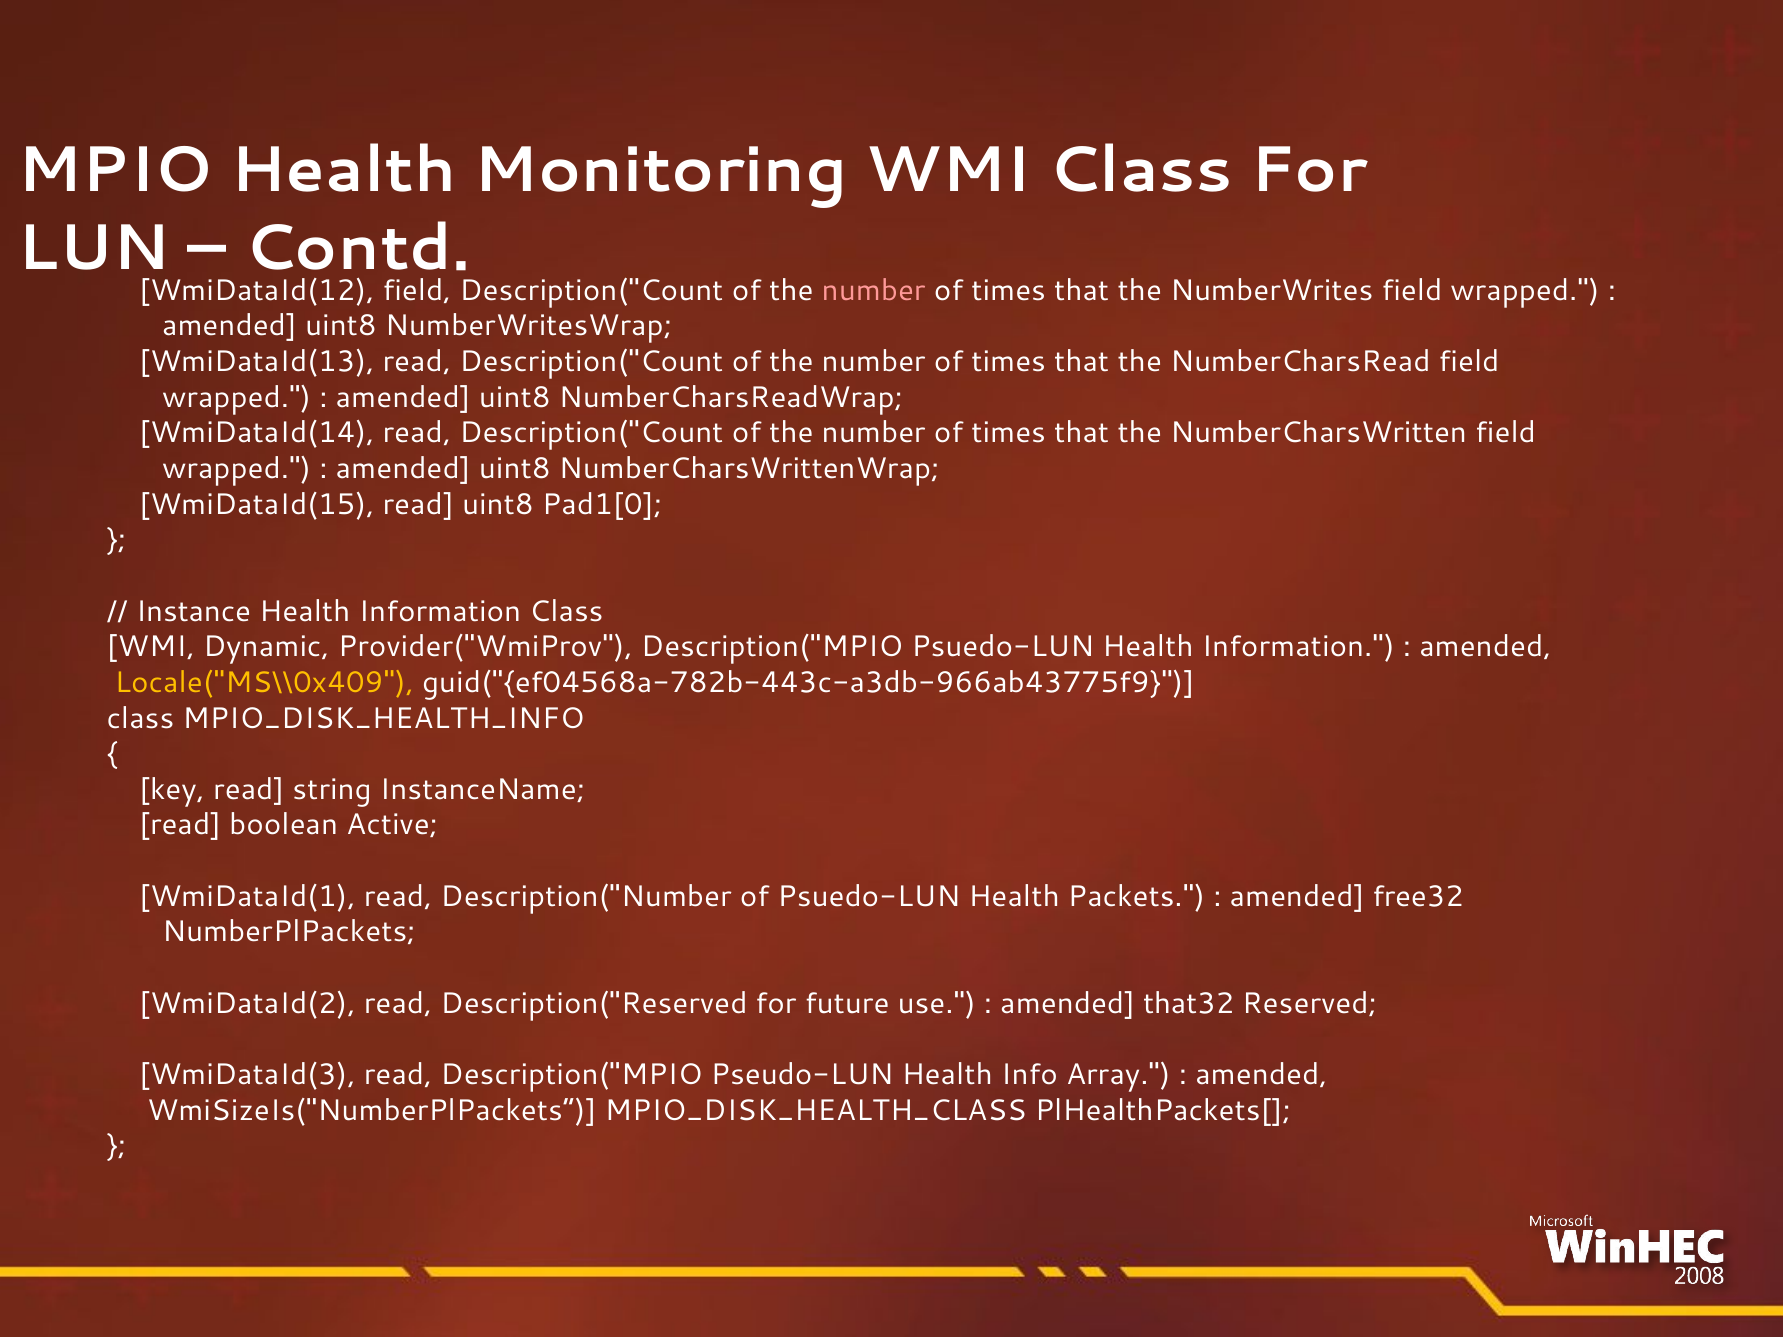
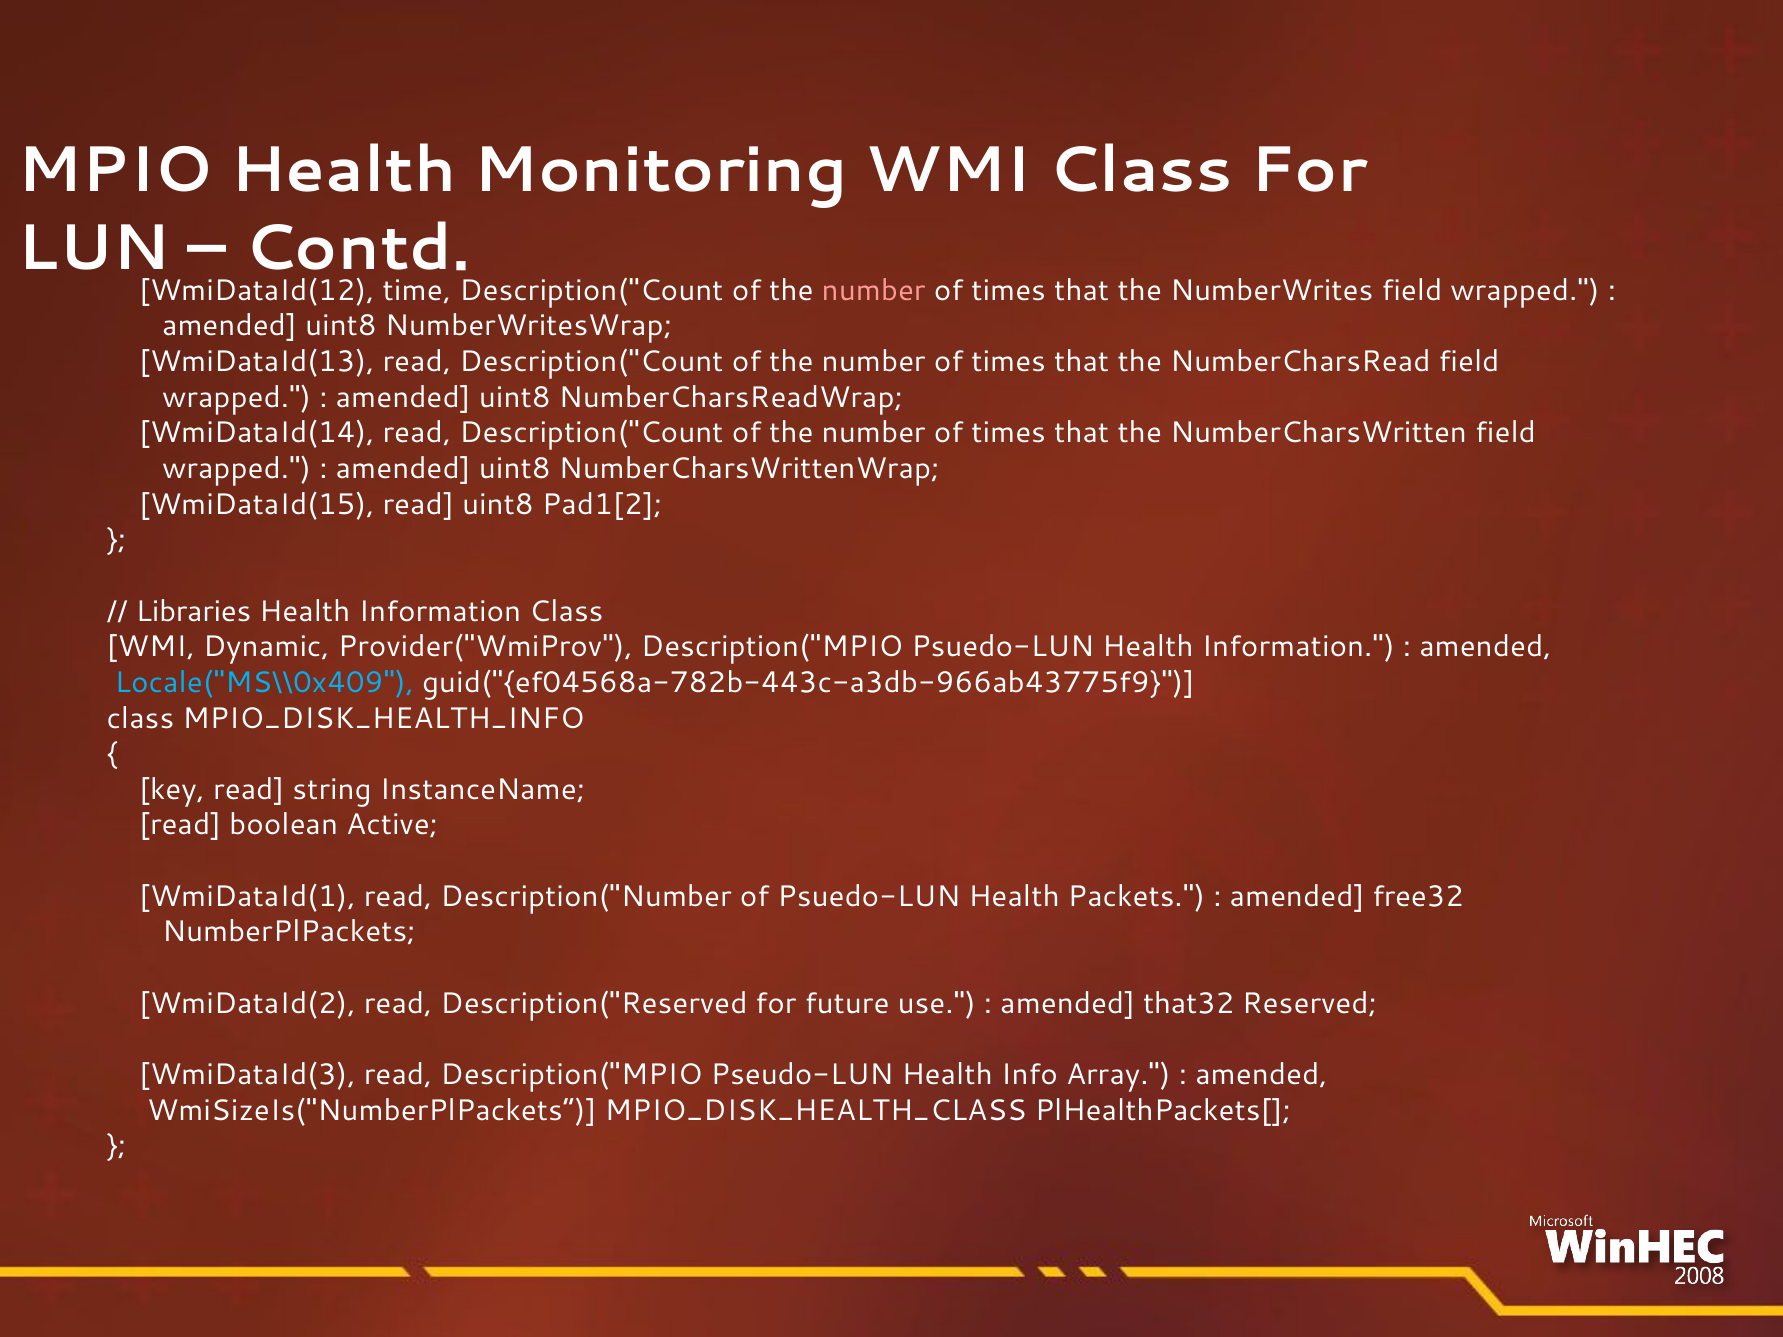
WmiDataId(12 field: field -> time (417, 290)
Pad1[0: Pad1[0 -> Pad1[2 (602, 504)
Instance: Instance -> Libraries (194, 611)
Locale("MS\\0x409 colour: yellow -> light blue (264, 683)
